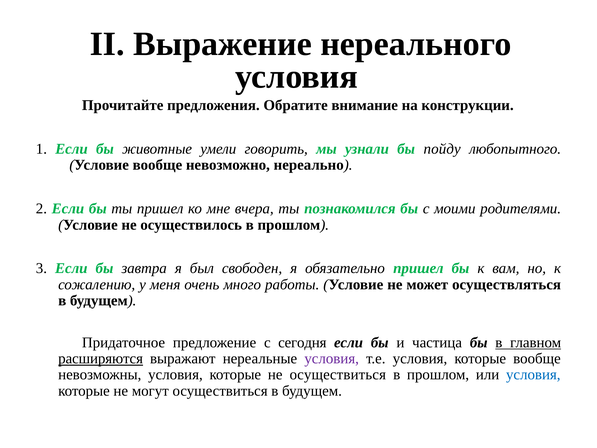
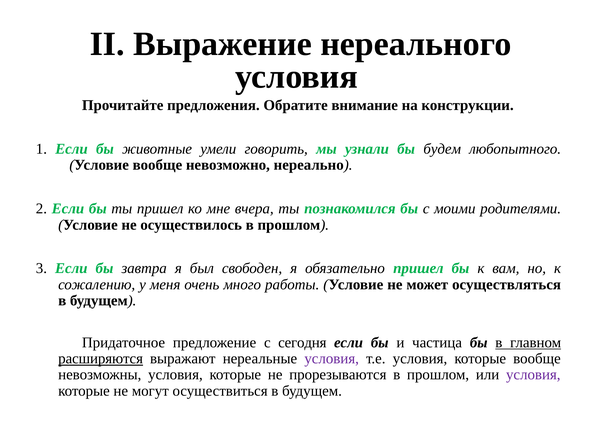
пойду: пойду -> будем (442, 149)
не осуществиться: осуществиться -> прорезываются (338, 374)
условия colour: blue -> purple (533, 374)
